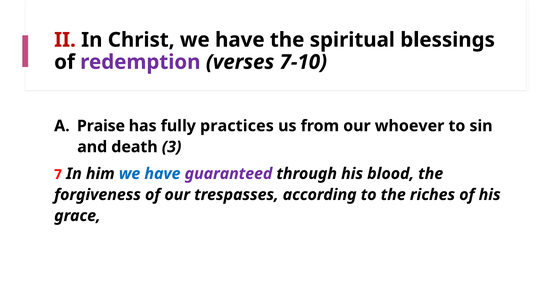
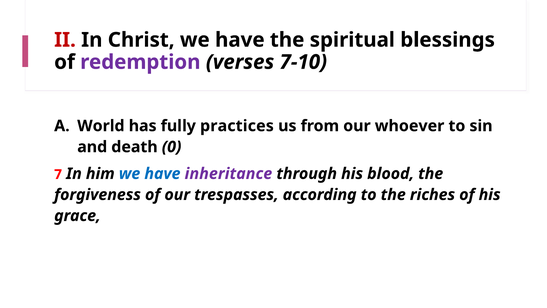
Praise: Praise -> World (101, 126)
3: 3 -> 0 (172, 147)
guaranteed: guaranteed -> inheritance (228, 174)
